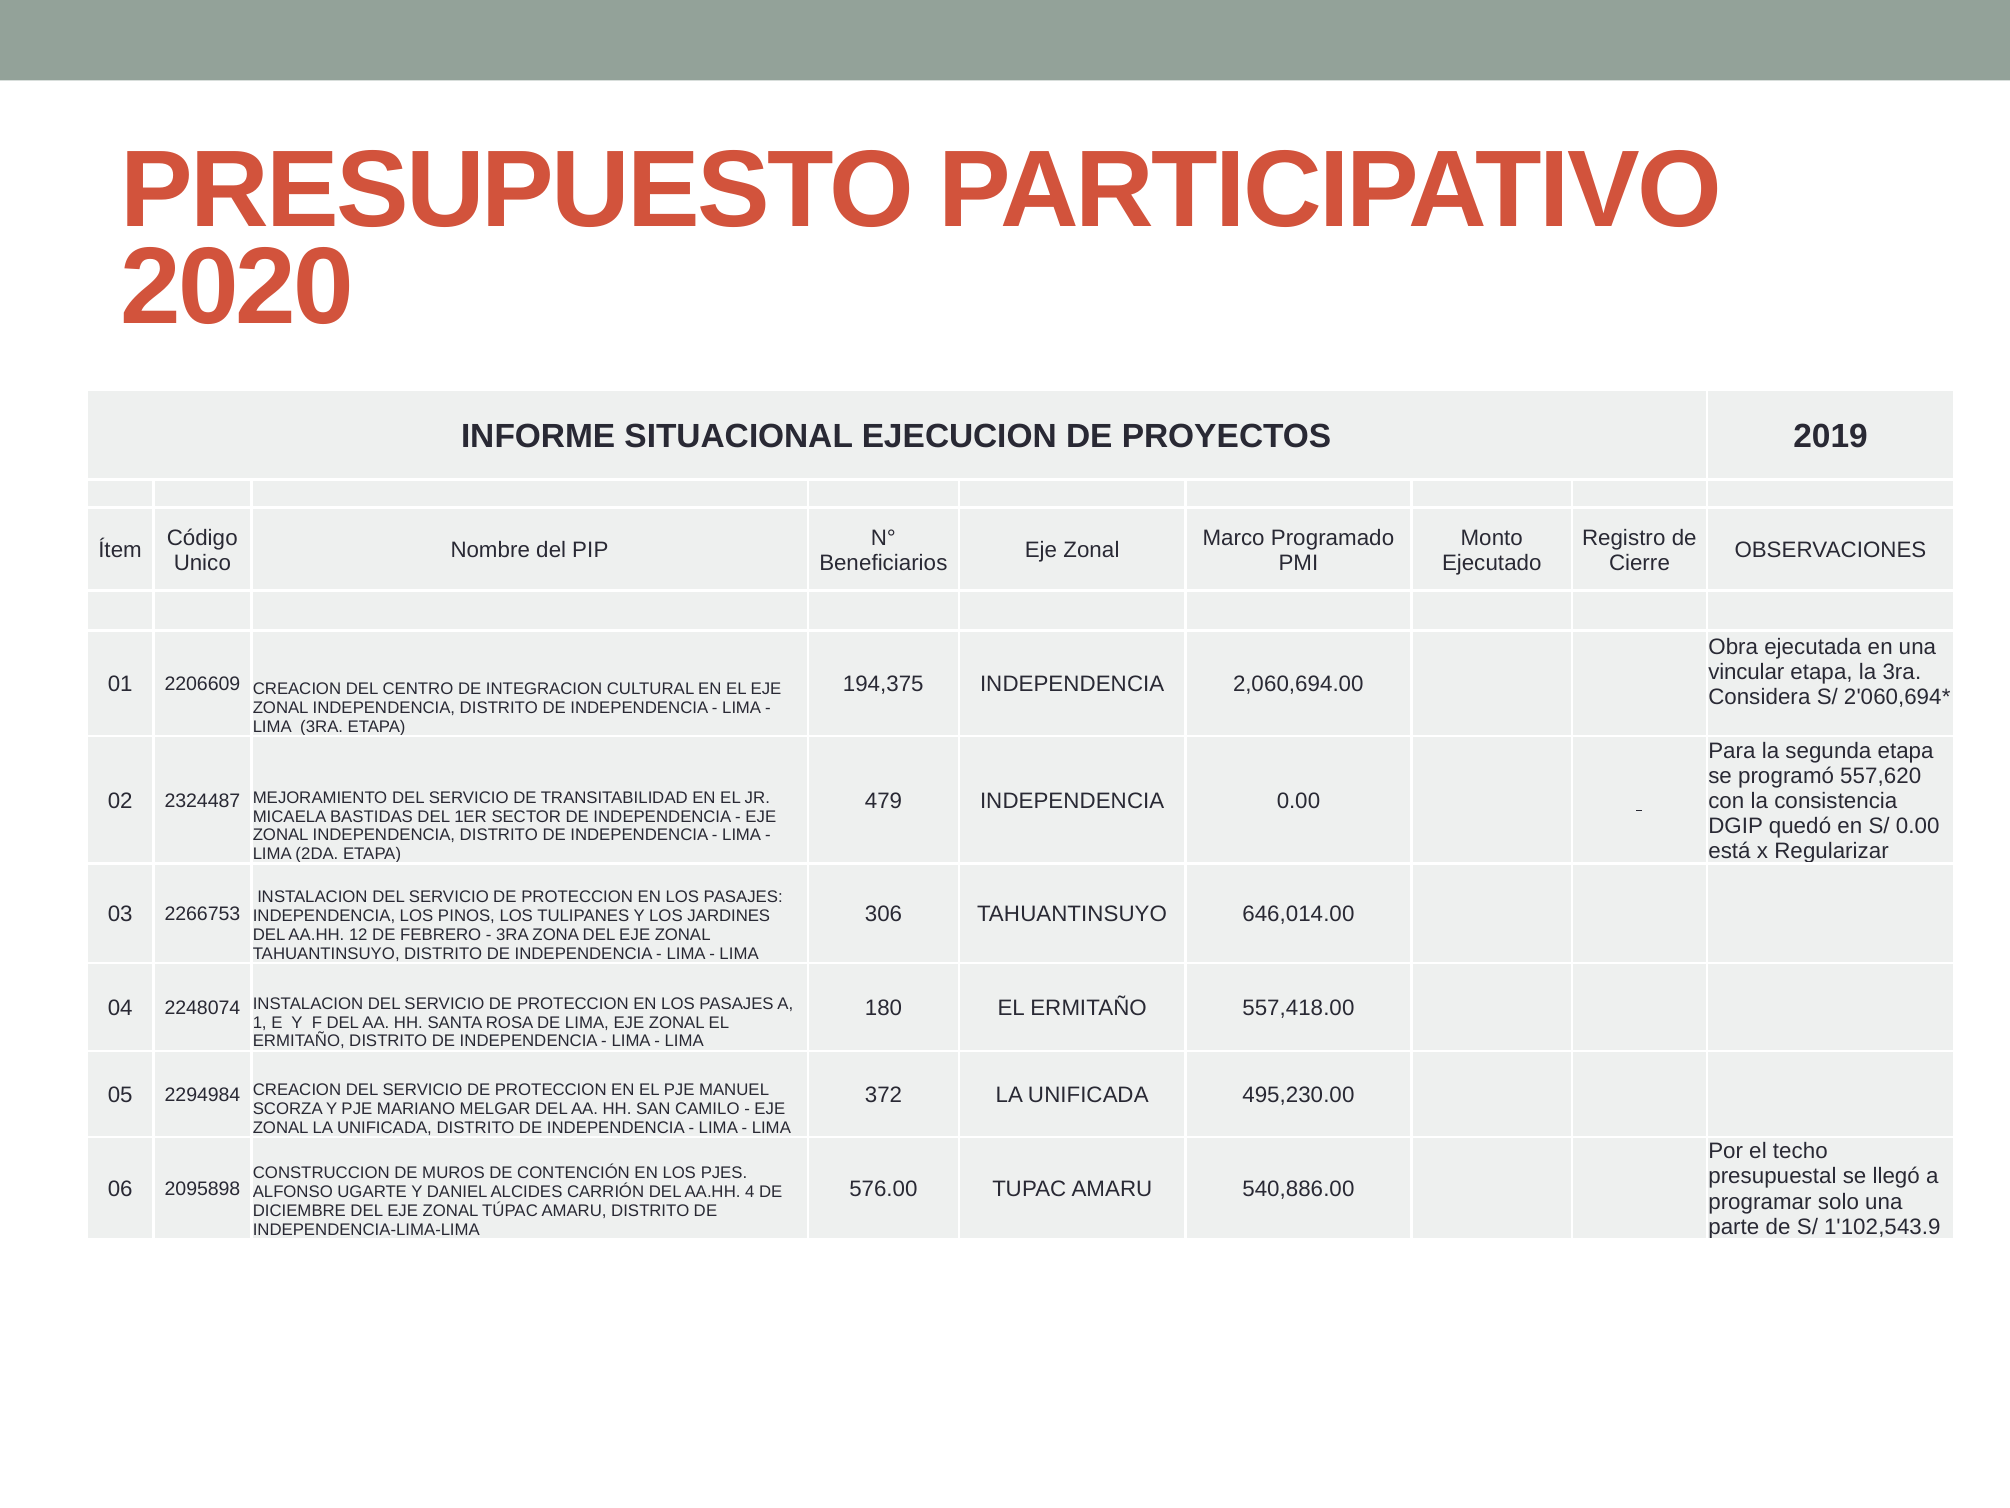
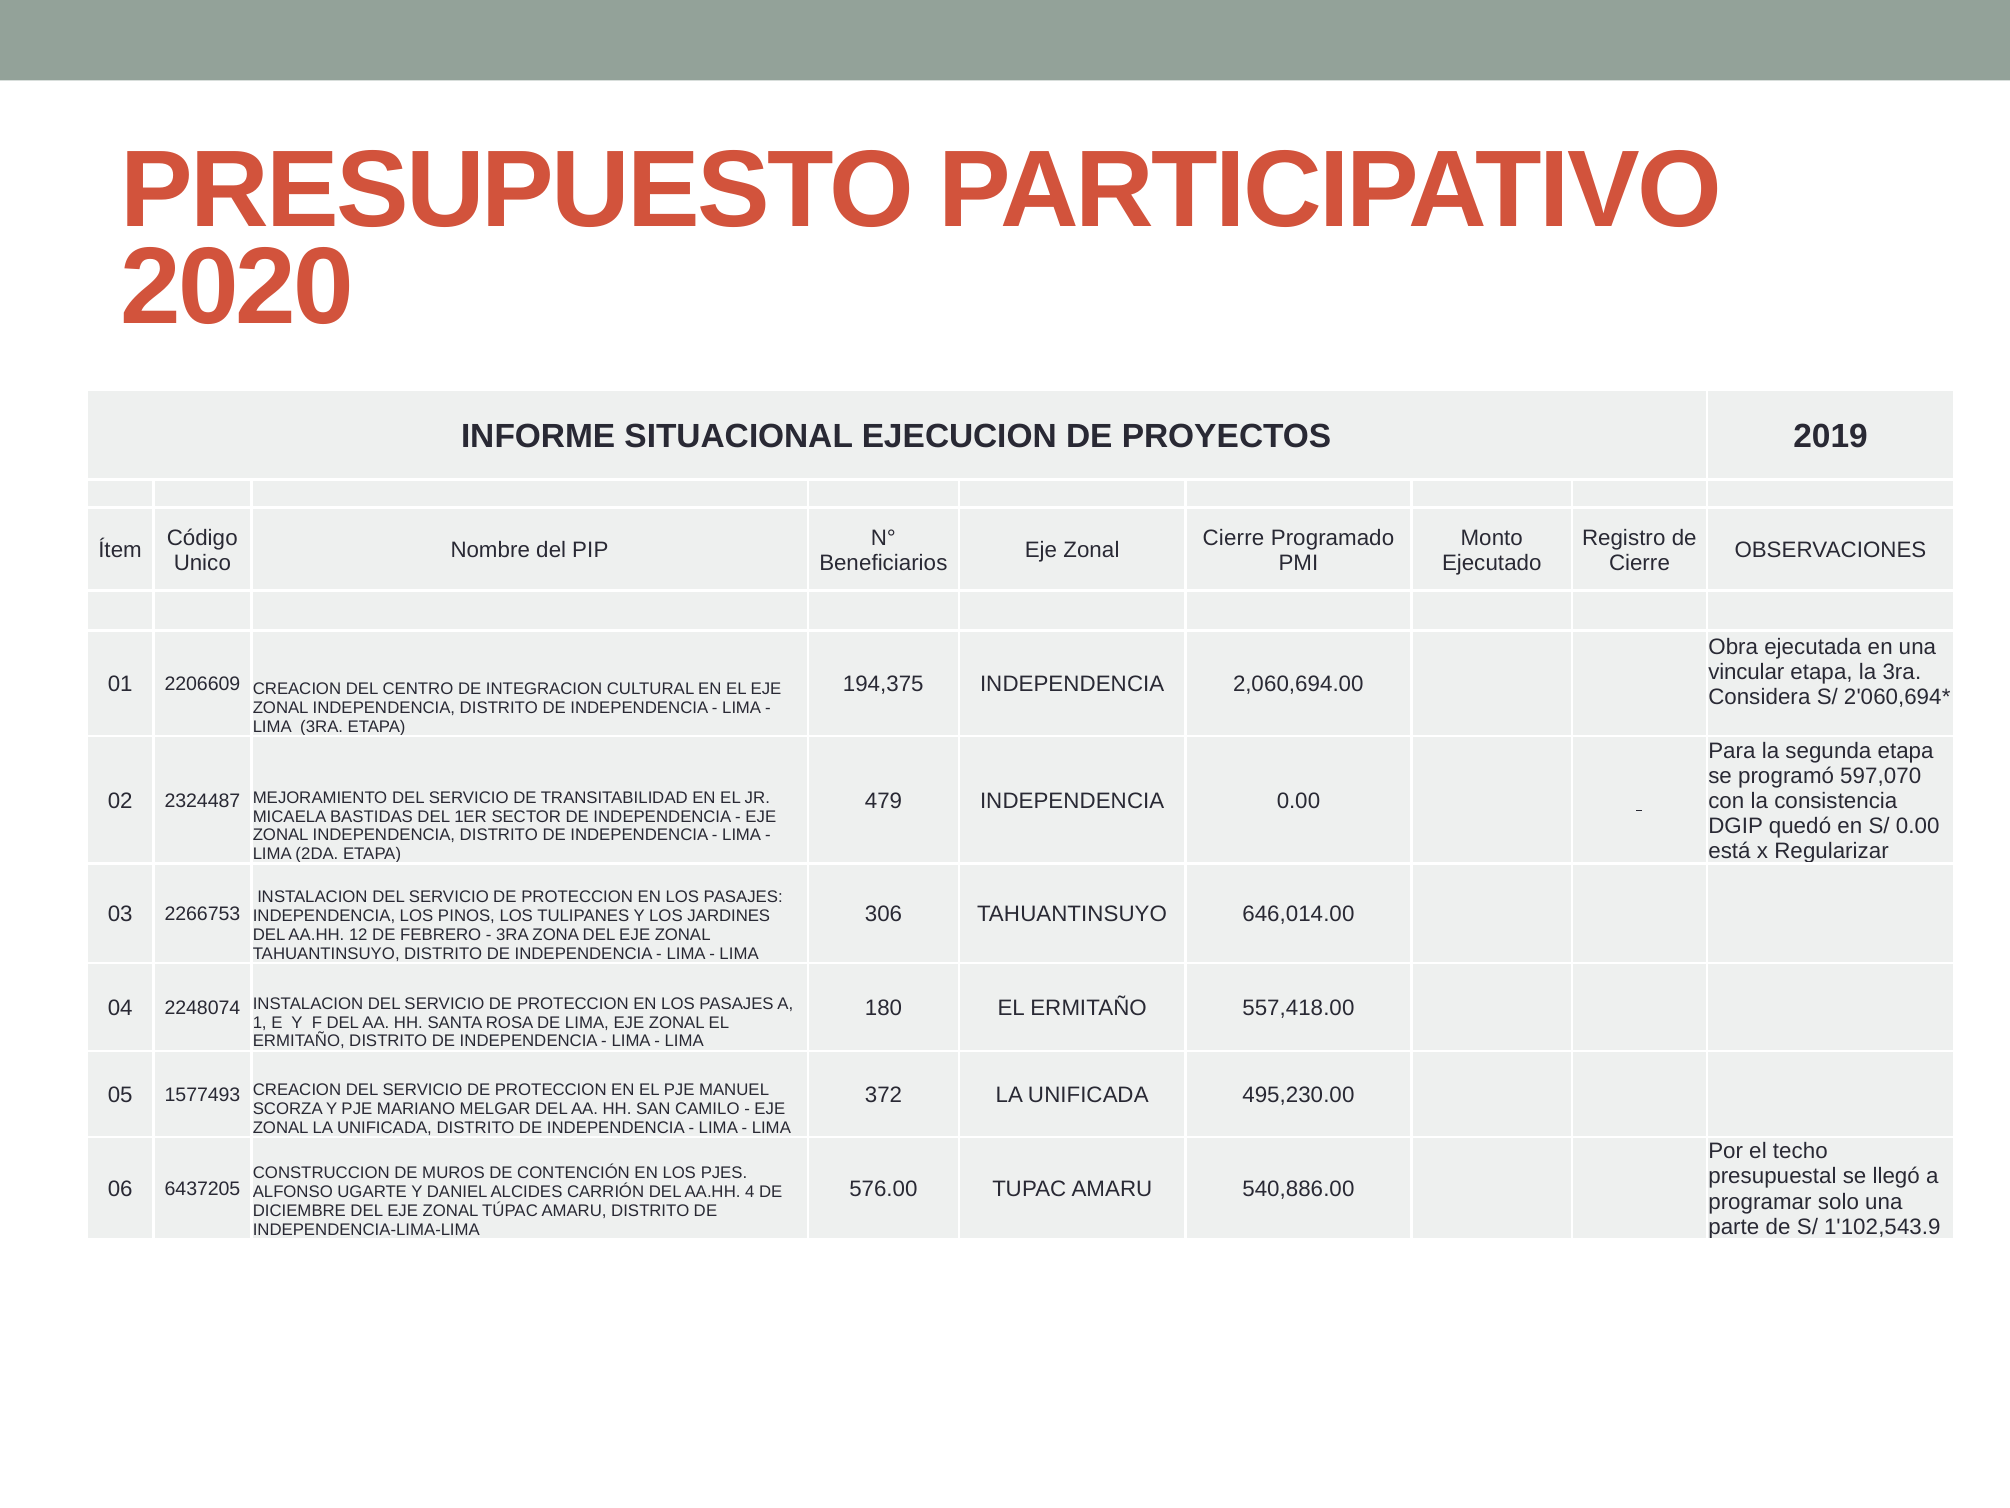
Marco: Marco -> Cierre (1233, 537)
557,620: 557,620 -> 597,070 (1881, 776)
2294984: 2294984 -> 1577493 (202, 1094)
2095898: 2095898 -> 6437205 (202, 1189)
